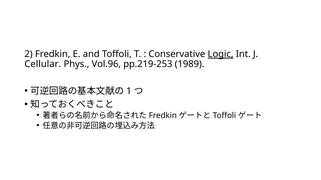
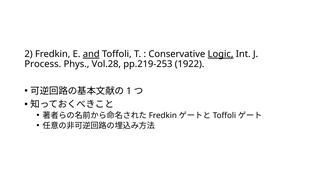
and underline: none -> present (91, 54)
Cellular: Cellular -> Process (43, 64)
Vol.96: Vol.96 -> Vol.28 (106, 64)
1989: 1989 -> 1922 (190, 64)
